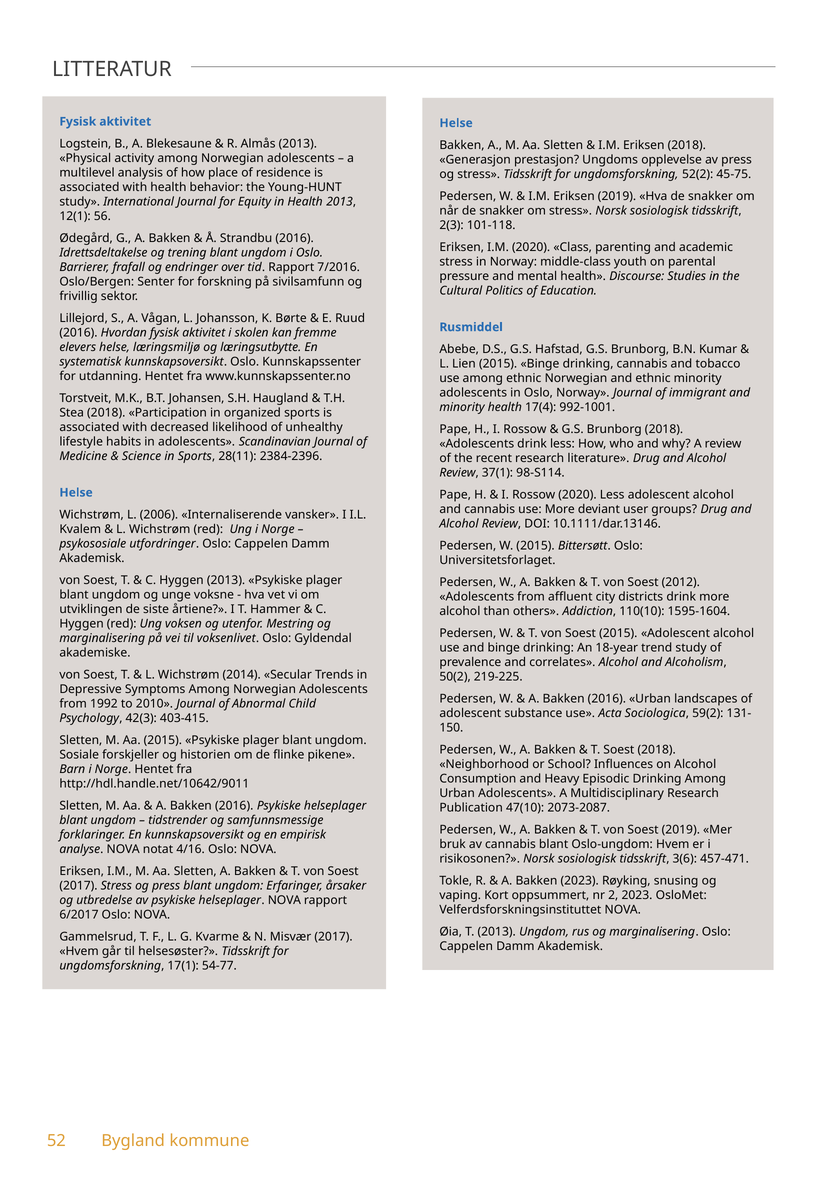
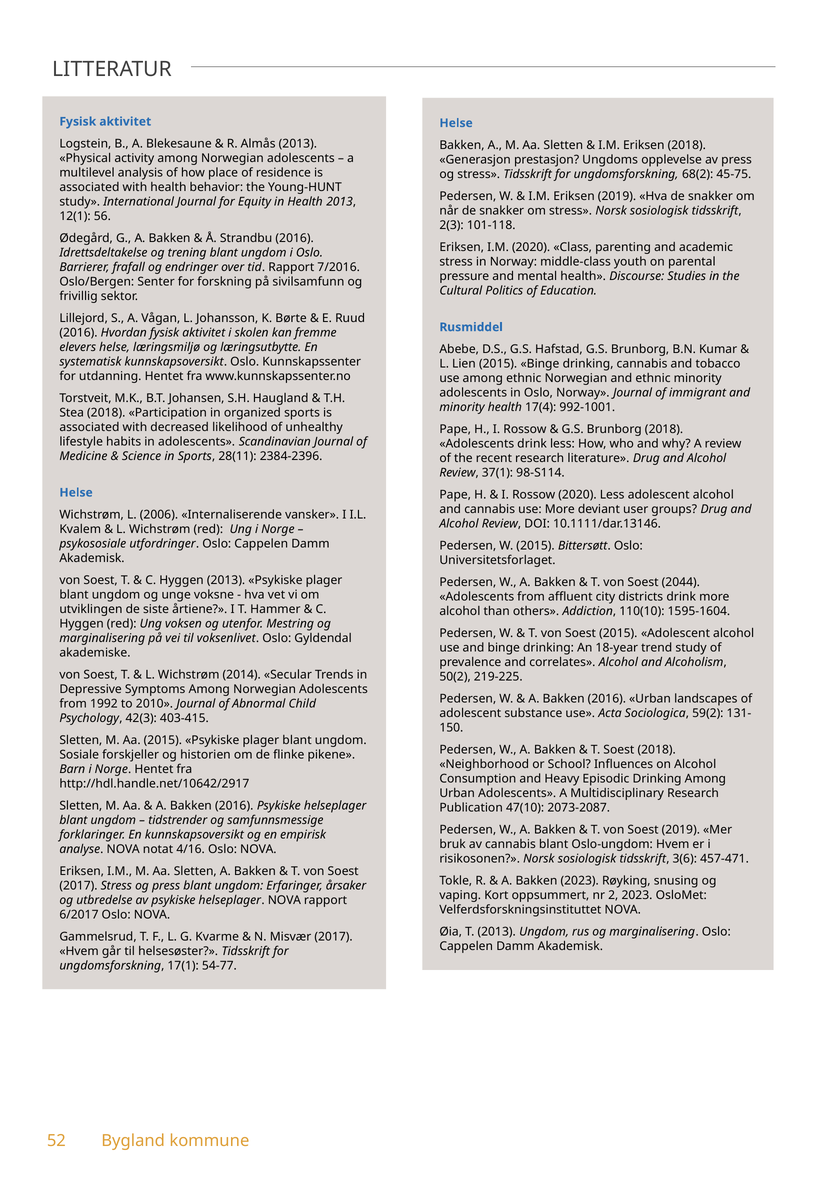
52(2: 52(2 -> 68(2 (698, 174)
2012: 2012 -> 2044 (681, 582)
http://hdl.handle.net/10642/9011: http://hdl.handle.net/10642/9011 -> http://hdl.handle.net/10642/2917 (154, 783)
